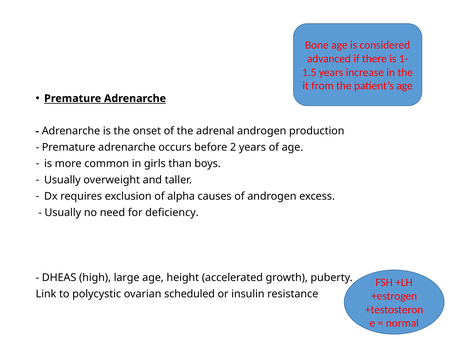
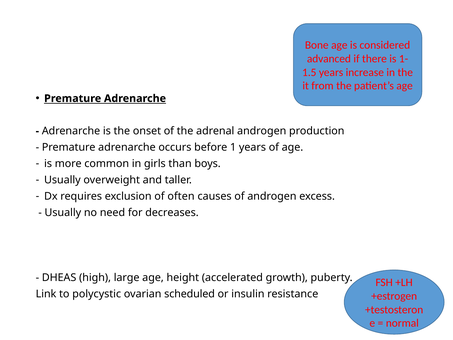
2: 2 -> 1 (233, 147)
alpha: alpha -> often (181, 196)
deficiency: deficiency -> decreases (172, 212)
